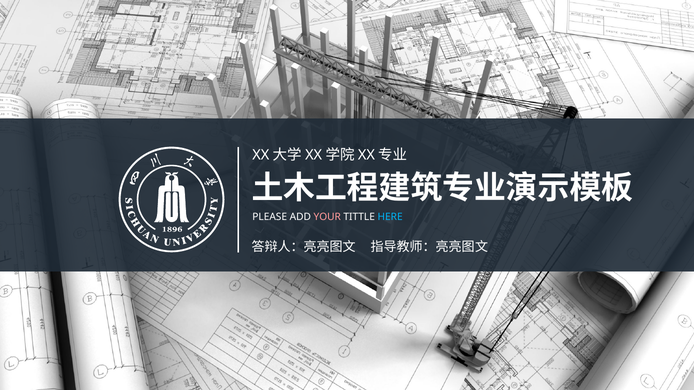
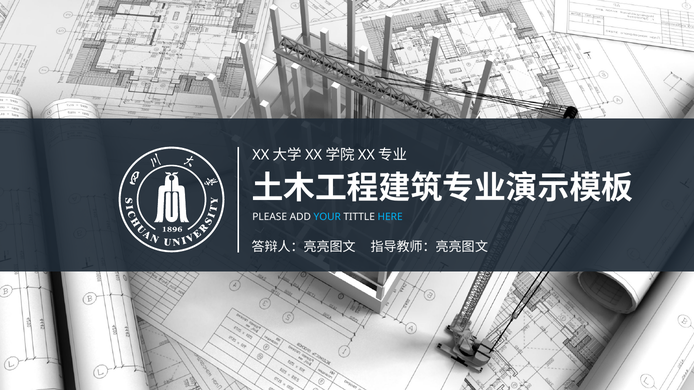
YOUR colour: pink -> light blue (327, 217)
